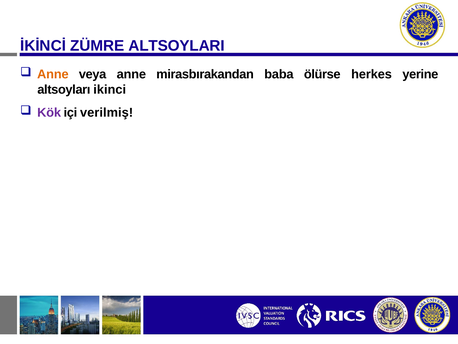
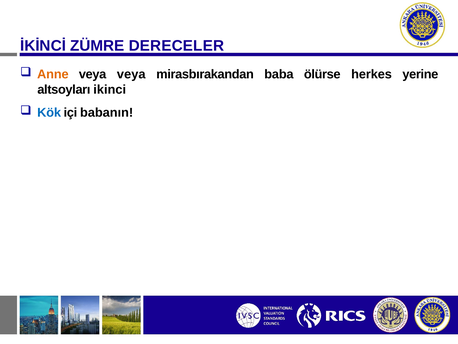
ALTSOYLARI: ALTSOYLARI -> DERECELER (176, 46)
veya anne: anne -> veya (131, 74)
Kök colour: purple -> blue (49, 112)
verilmiş: verilmiş -> babanın (107, 112)
